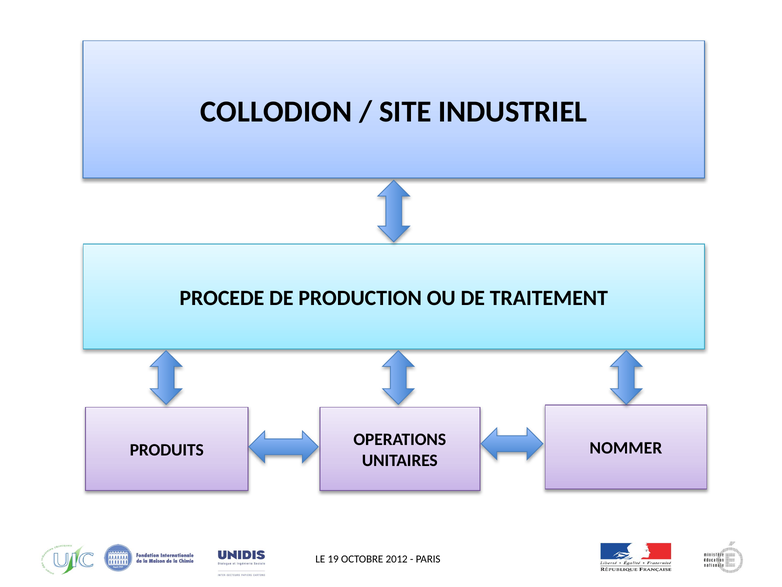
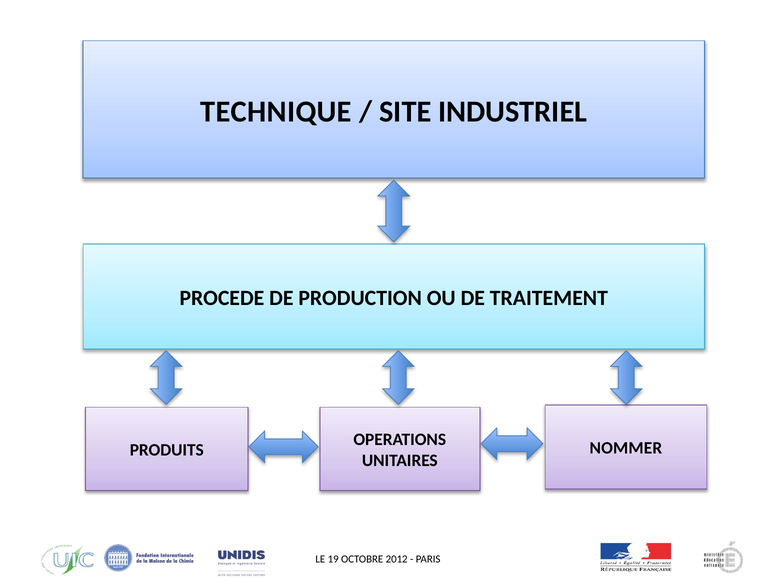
COLLODION: COLLODION -> TECHNIQUE (276, 111)
